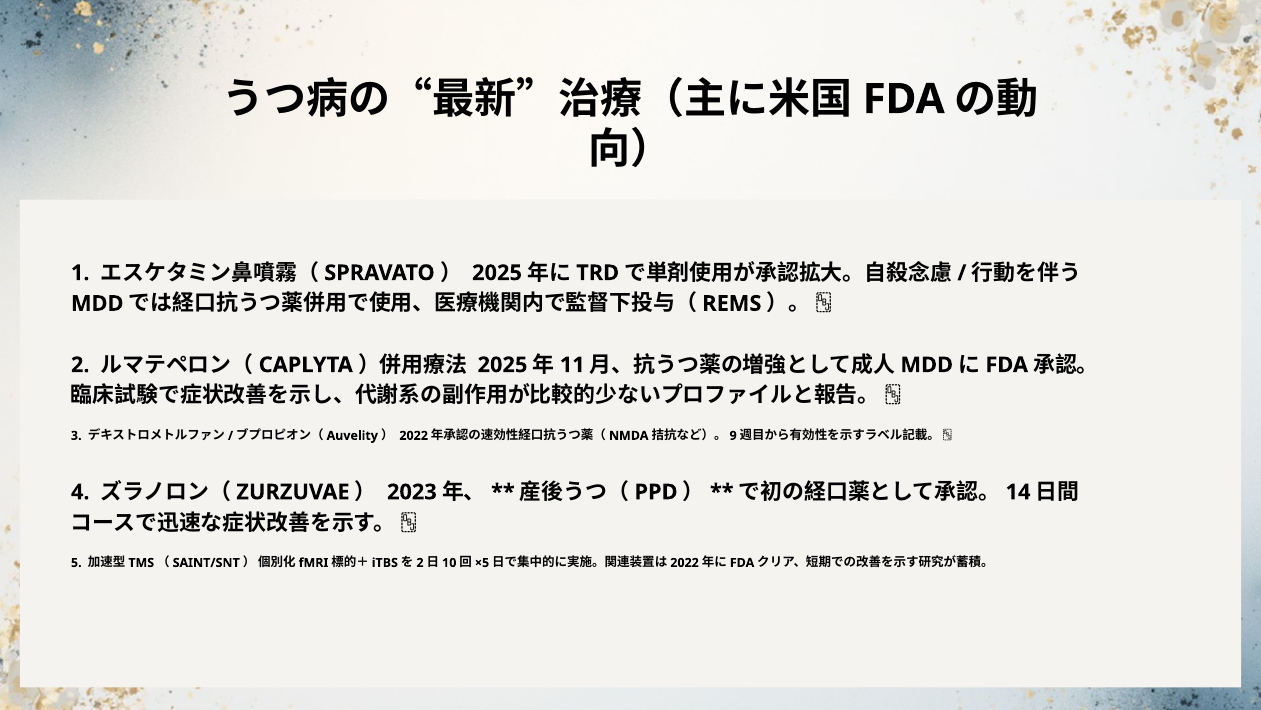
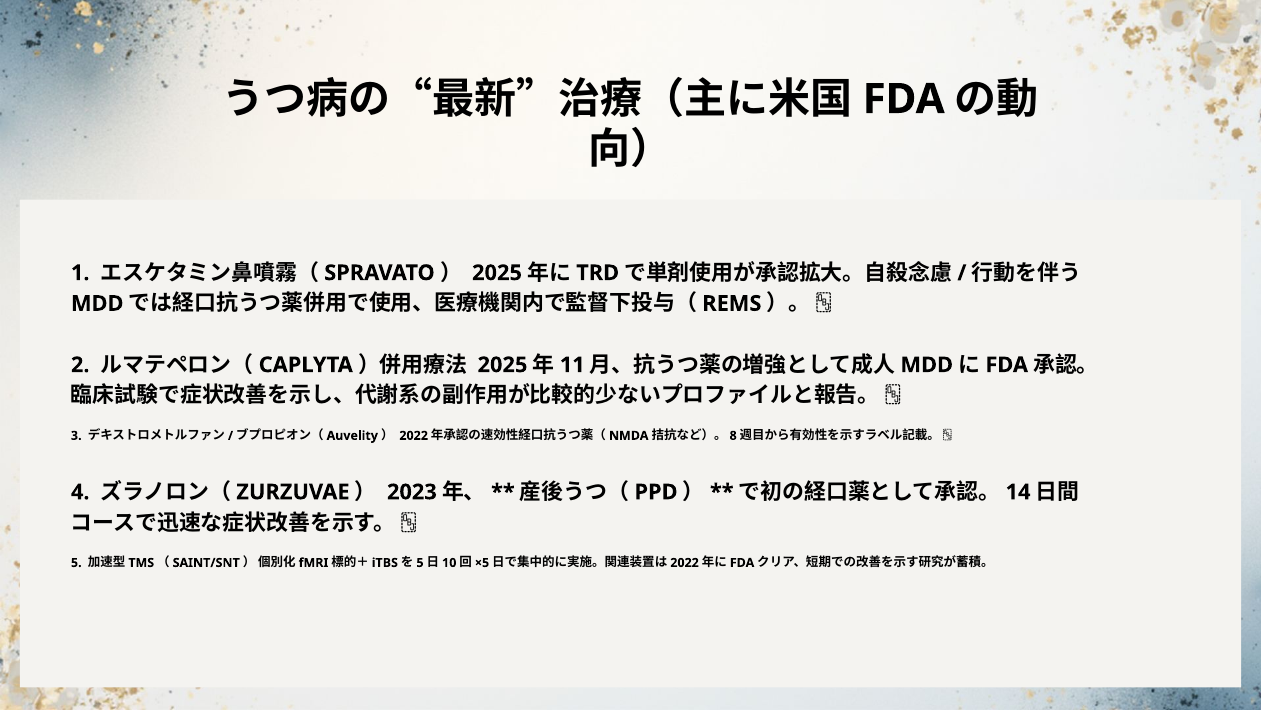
9: 9 -> 8 (733, 435)
2: 2 -> 5 (420, 562)
